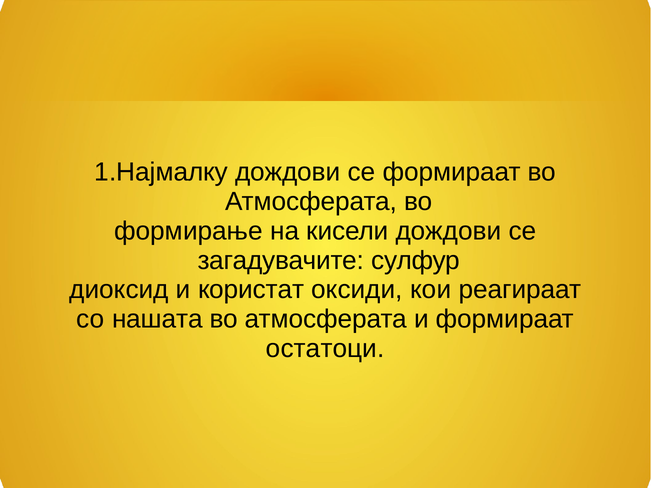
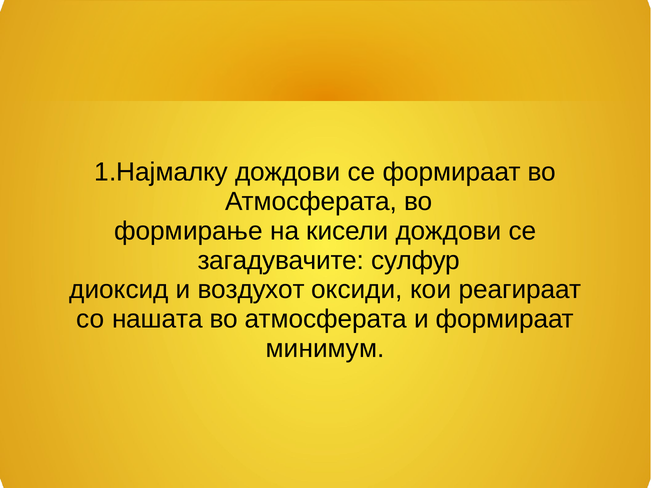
користат: користат -> воздухот (251, 290)
остатоци: остатоци -> минимум (325, 349)
